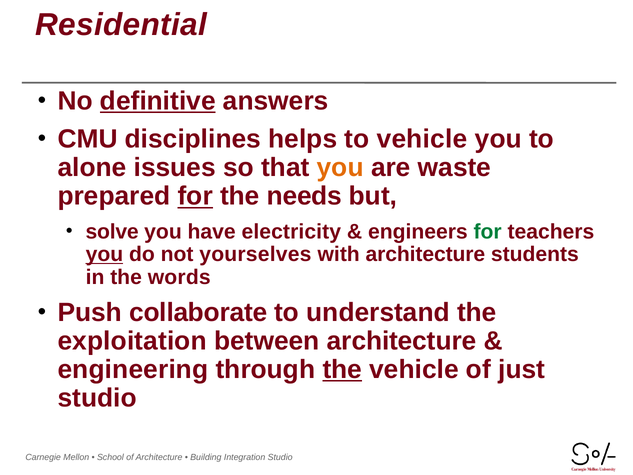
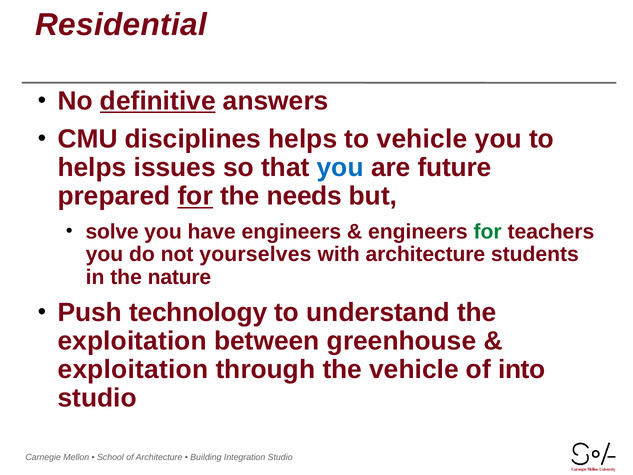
alone: alone -> helps (92, 168)
you colour: orange -> blue (340, 168)
waste: waste -> future (455, 168)
have electricity: electricity -> engineers (291, 231)
you underline: present -> none (104, 254)
words: words -> nature (179, 277)
collaborate: collaborate -> technology (198, 312)
between architecture: architecture -> greenhouse (402, 341)
engineering: engineering -> exploitation (133, 369)
the underline: present -> none (342, 369)
just: just -> into (522, 369)
